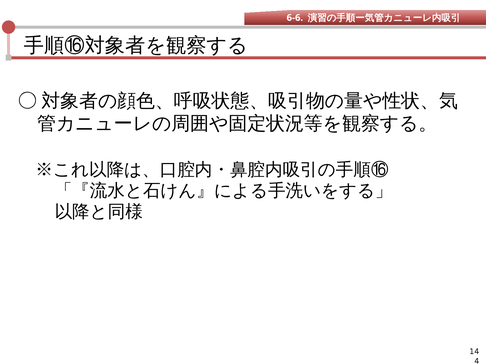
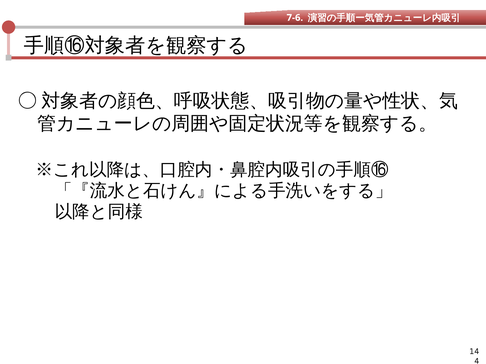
6-6: 6-6 -> 7-6 (295, 18)
